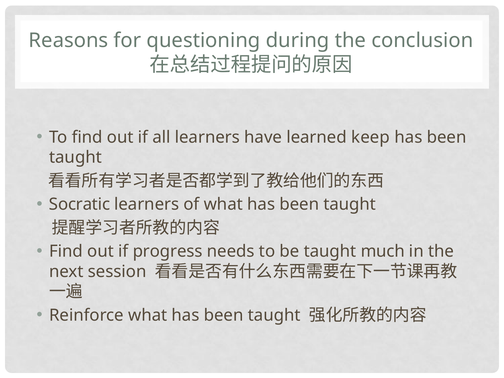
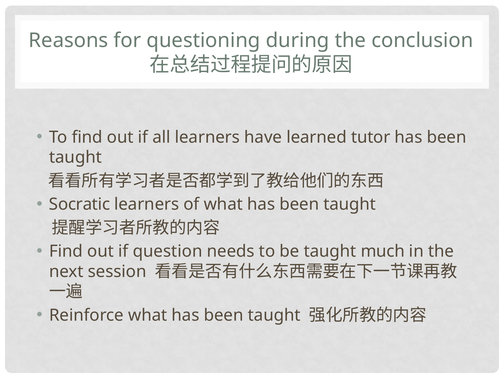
keep: keep -> tutor (371, 137)
progress: progress -> question (168, 251)
